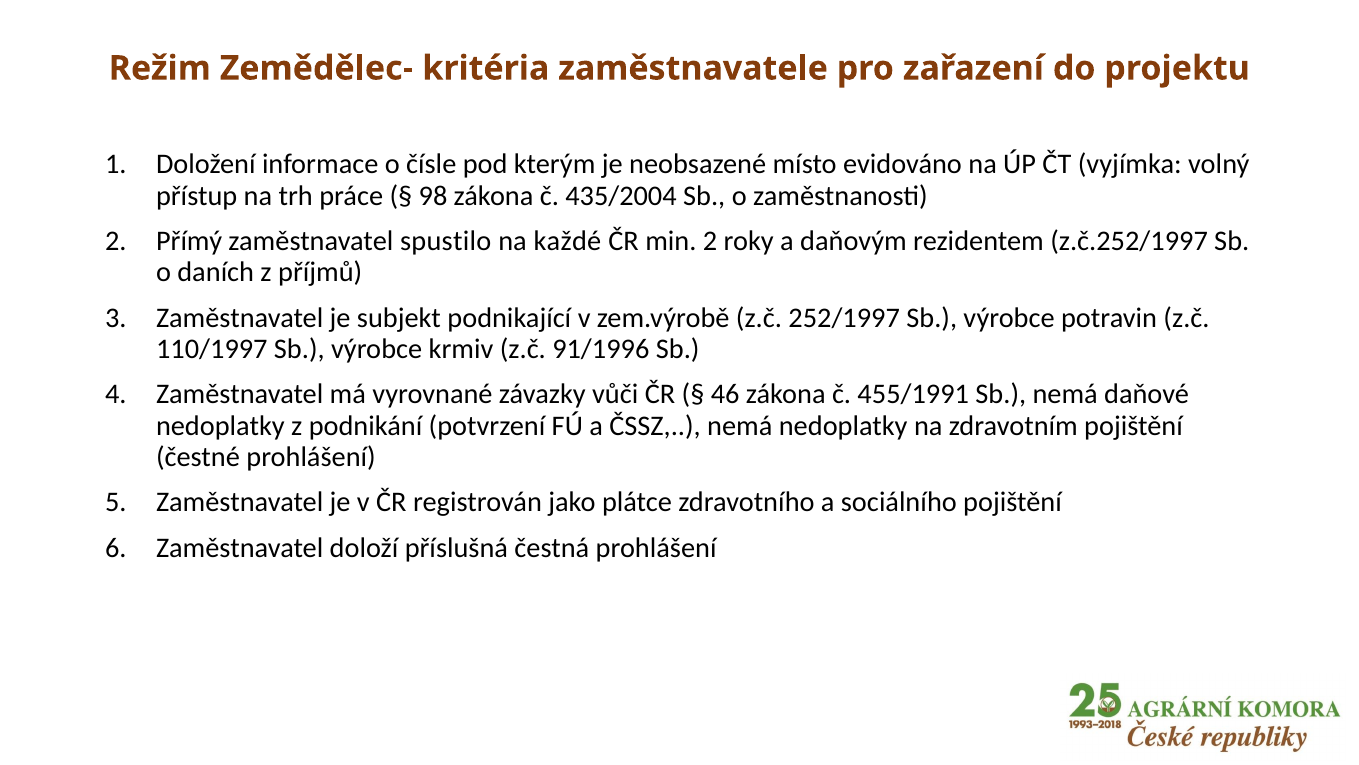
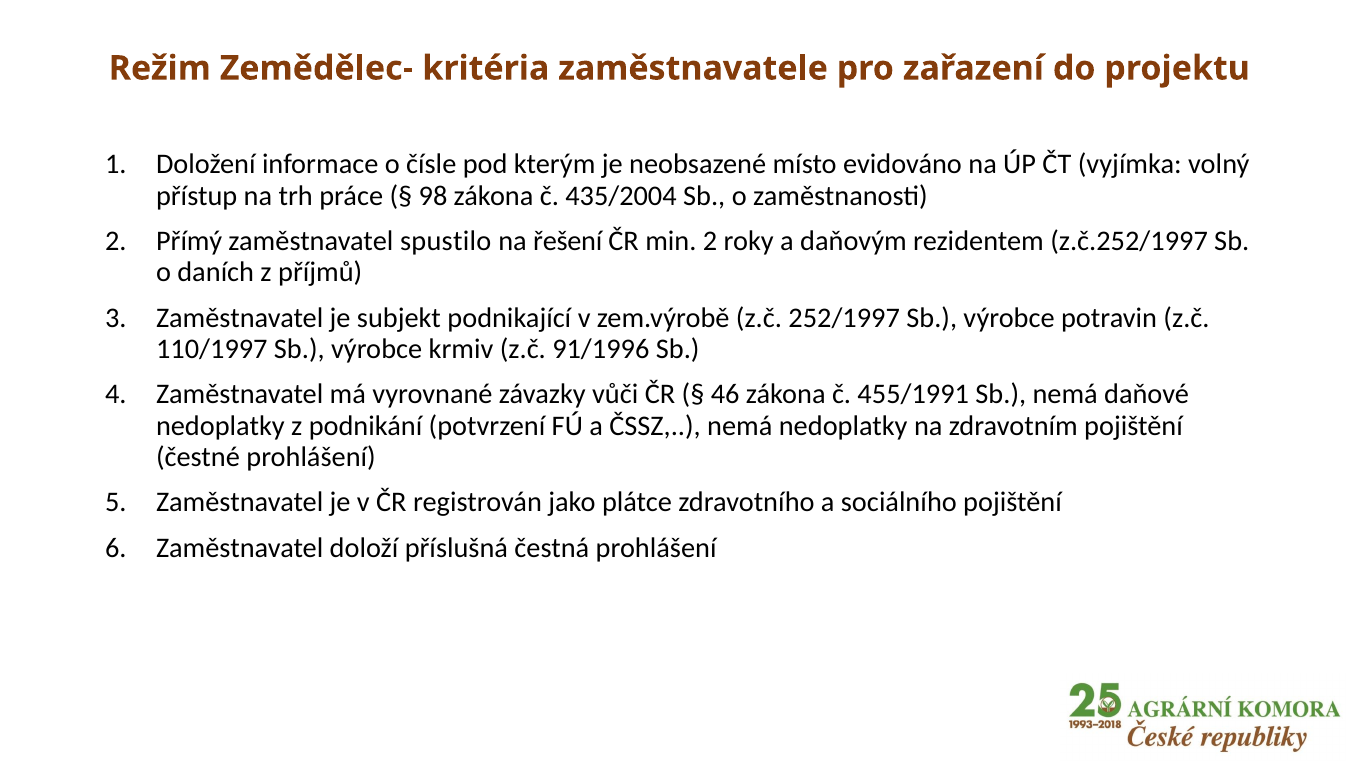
každé: každé -> řešení (568, 241)
